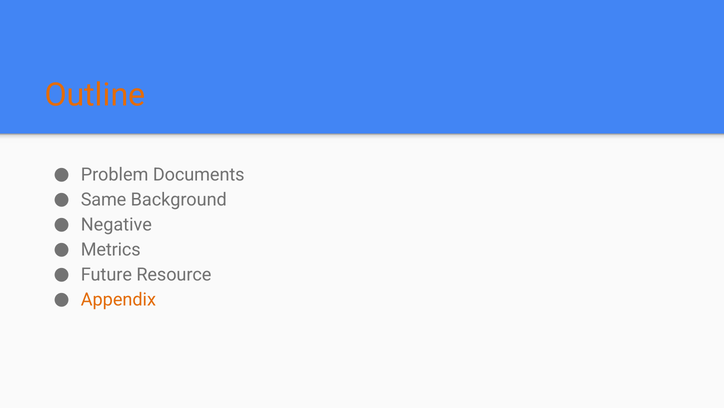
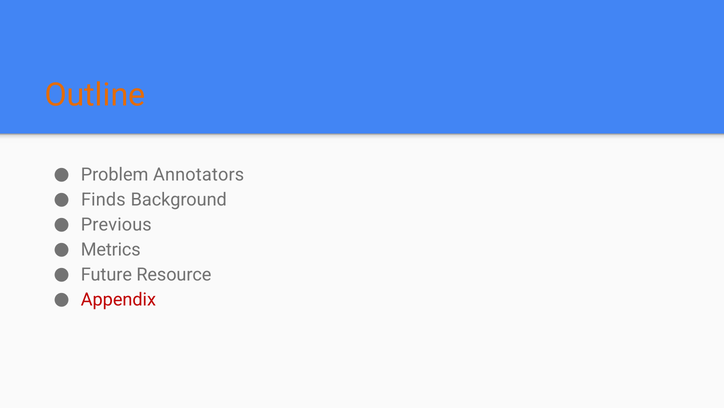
Documents: Documents -> Annotators (199, 175)
Same: Same -> Finds (103, 200)
Negative: Negative -> Previous (116, 225)
Appendix colour: orange -> red (118, 299)
